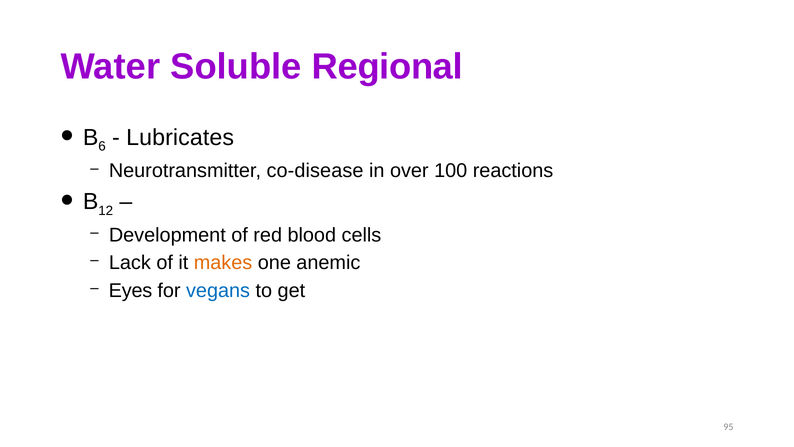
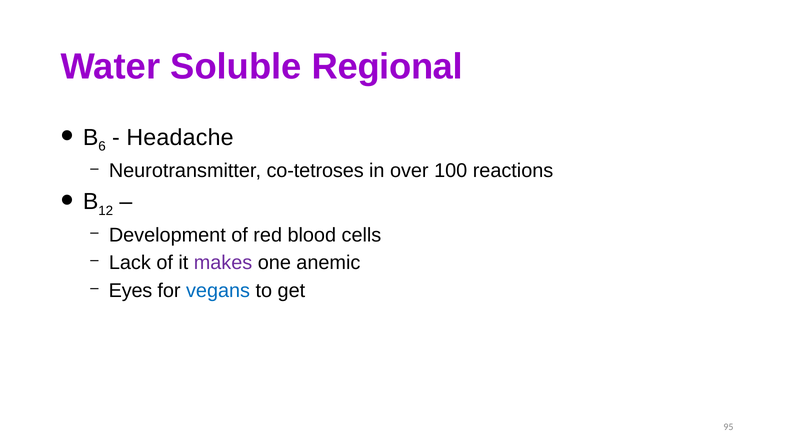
Lubricates: Lubricates -> Headache (180, 137)
co-disease: co-disease -> co-tetroses (315, 171)
makes colour: orange -> purple (223, 263)
